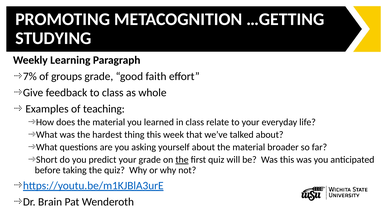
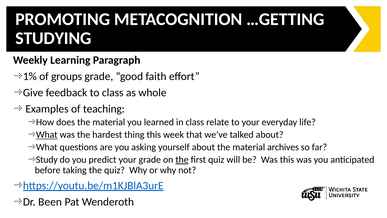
7%: 7% -> 1% (30, 76)
What underline: none -> present (47, 135)
broader: broader -> archives (283, 147)
Short: Short -> Study (47, 159)
Brain: Brain -> Been (50, 202)
